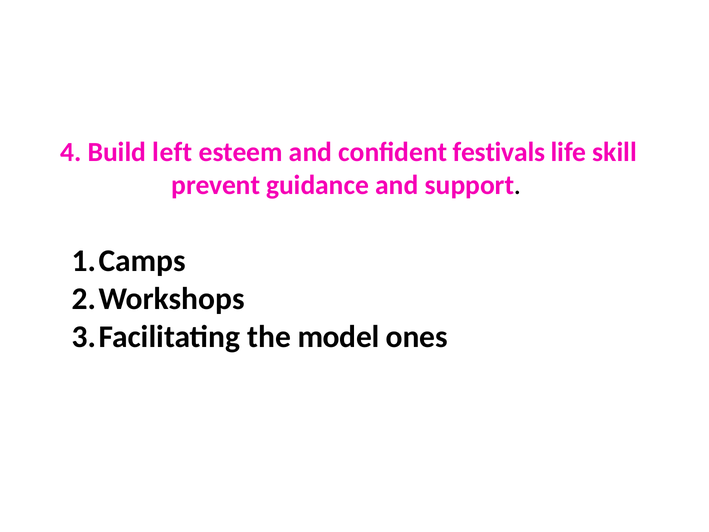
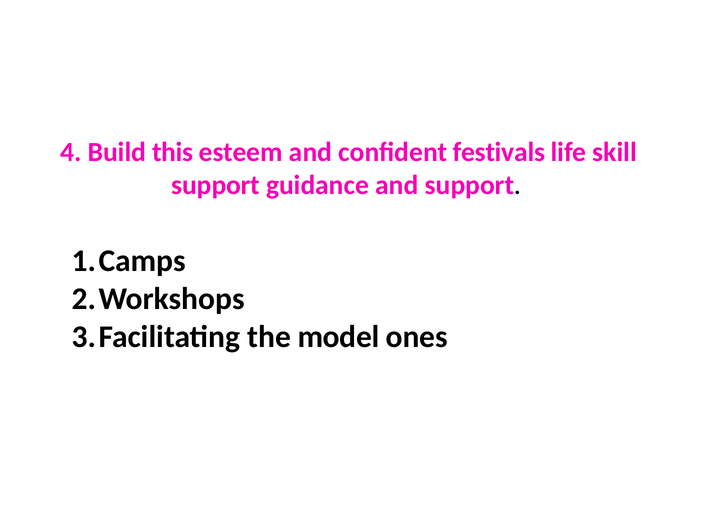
left: left -> this (173, 152)
prevent: prevent -> support (216, 185)
